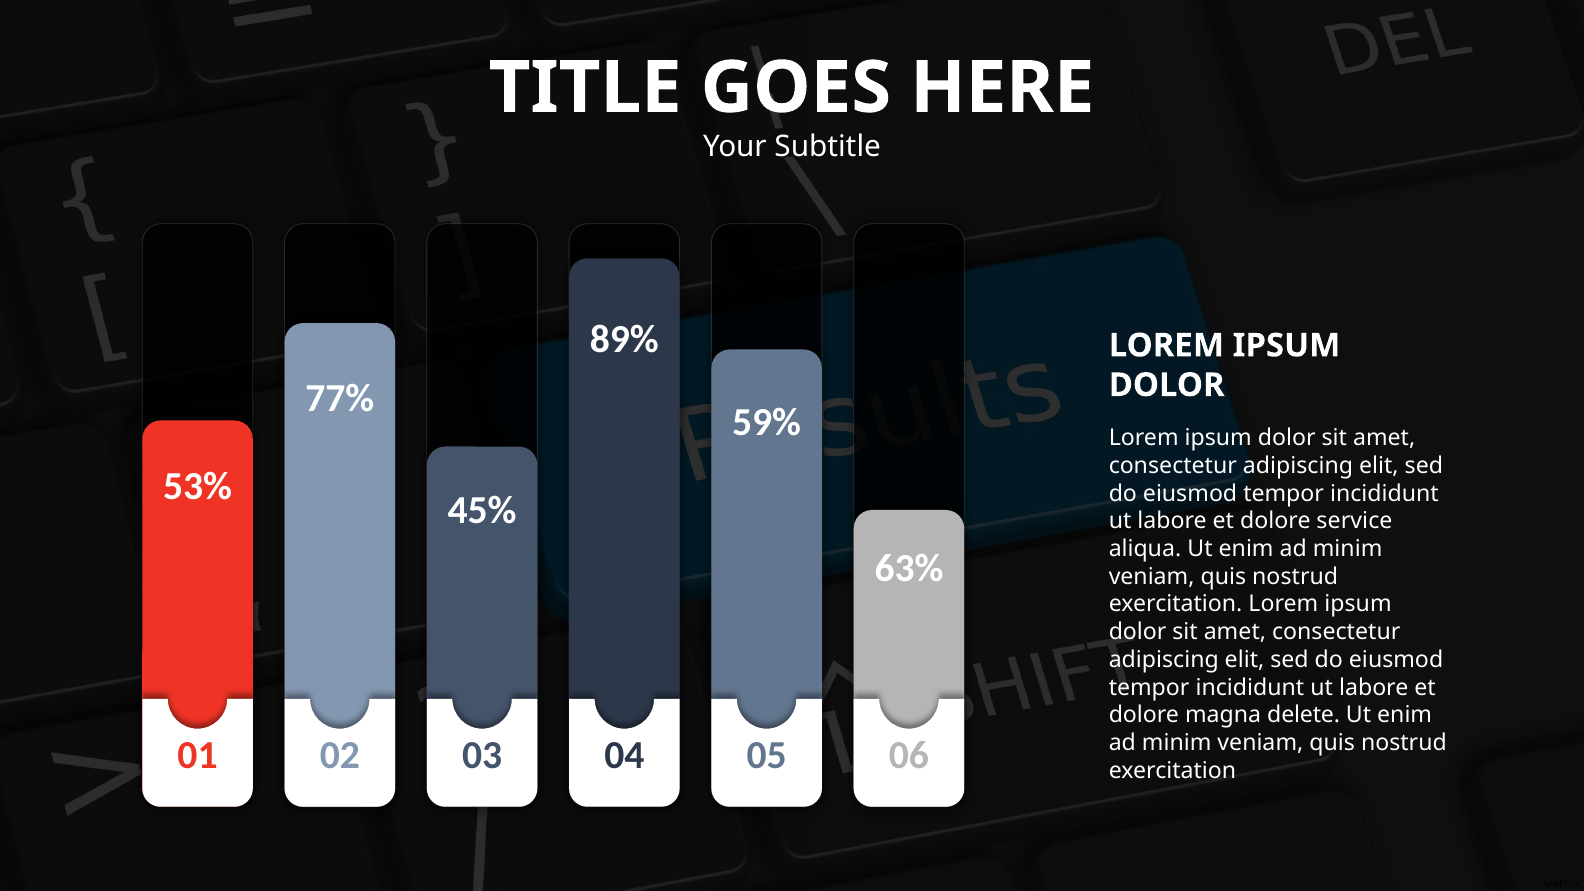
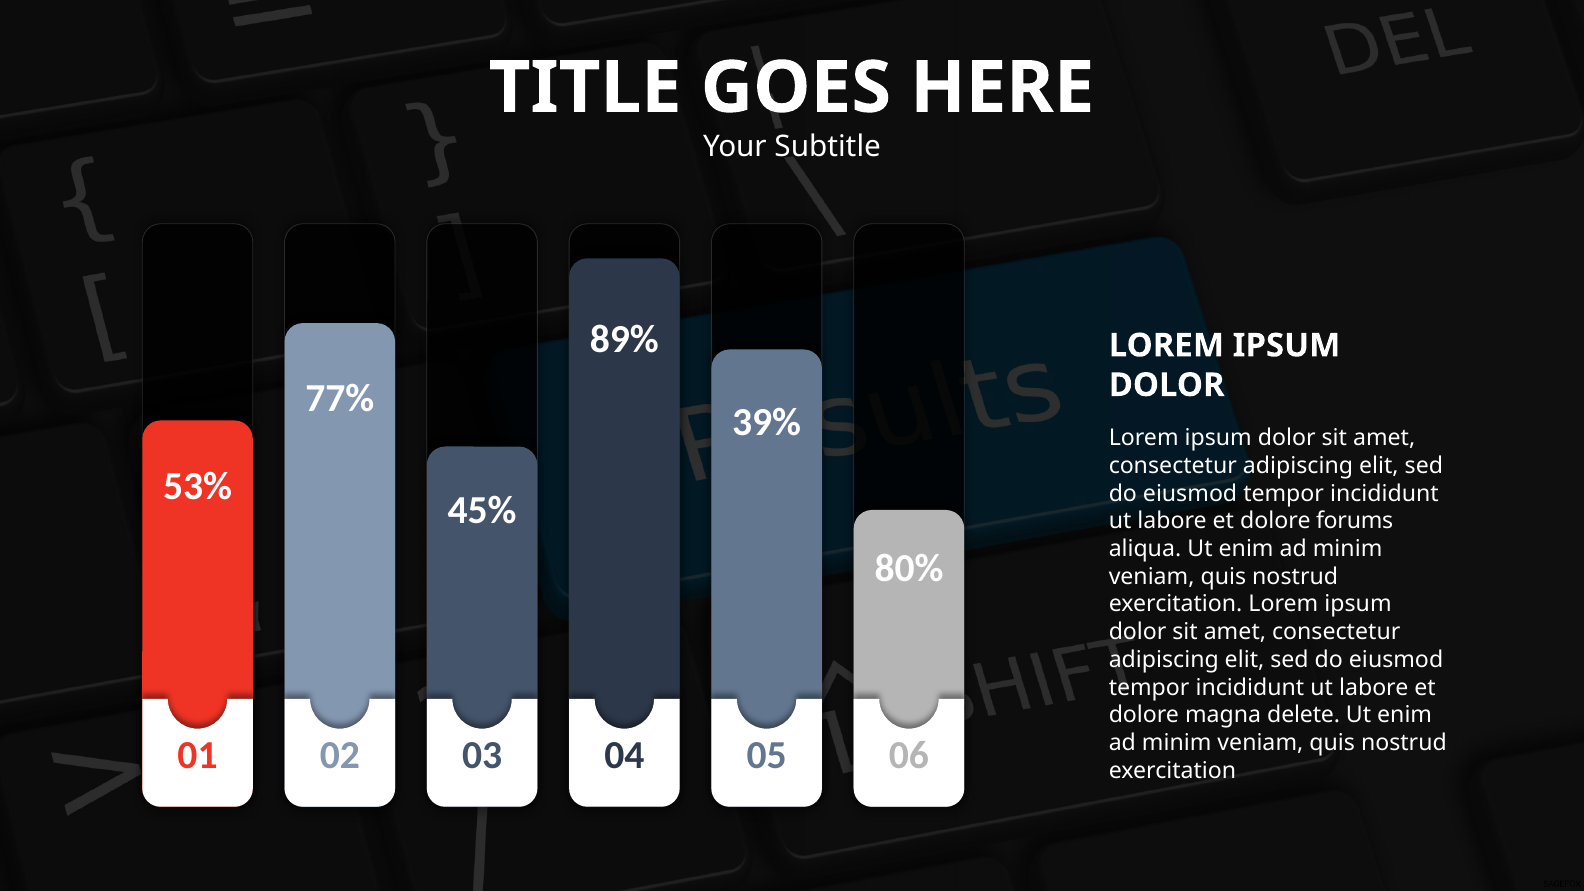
59%: 59% -> 39% (767, 422)
service: service -> forums (1355, 521)
63%: 63% -> 80% (909, 569)
